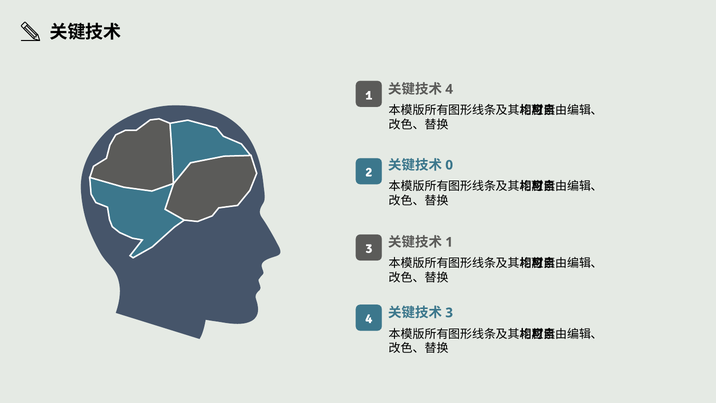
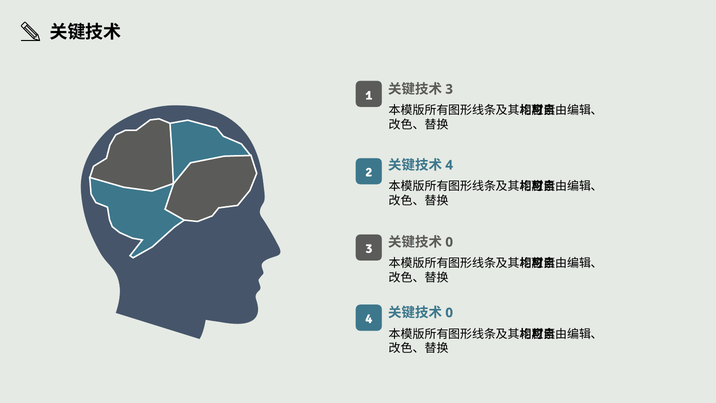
4: 4 -> 3 (449, 89)
0: 0 -> 4 (449, 165)
1: 1 -> 0 (449, 242)
3: 3 -> 0 (449, 313)
